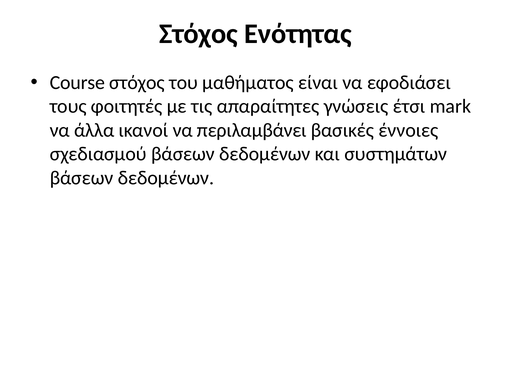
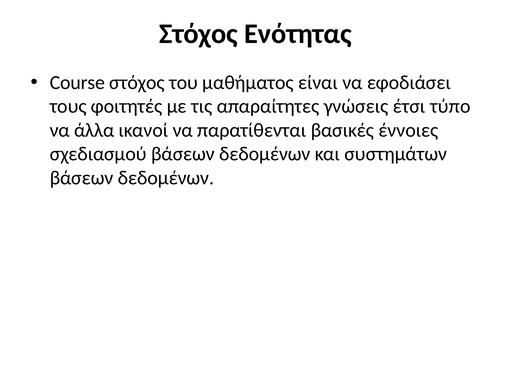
mark: mark -> τύπο (450, 106)
περιλαμβάνει: περιλαμβάνει -> παρατίθενται (252, 130)
